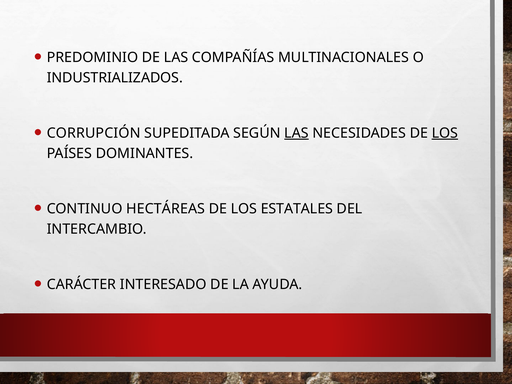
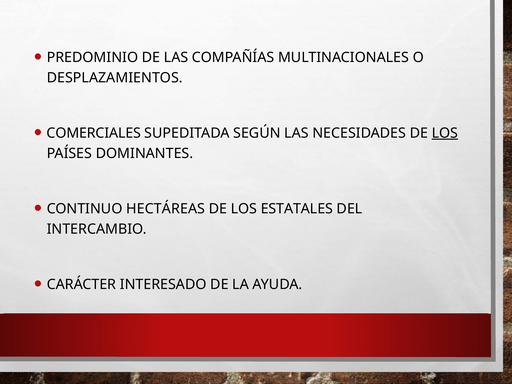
INDUSTRIALIZADOS: INDUSTRIALIZADOS -> DESPLAZAMIENTOS (115, 78)
CORRUPCIÓN: CORRUPCIÓN -> COMERCIALES (94, 133)
LAS underline: present -> none (296, 133)
